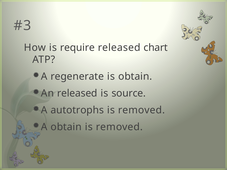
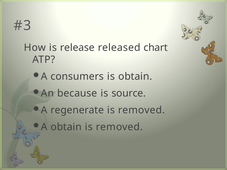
require: require -> release (77, 48)
regenerate: regenerate -> consumers (77, 77)
An released: released -> because (77, 93)
autotrophs: autotrophs -> regenerate (77, 110)
